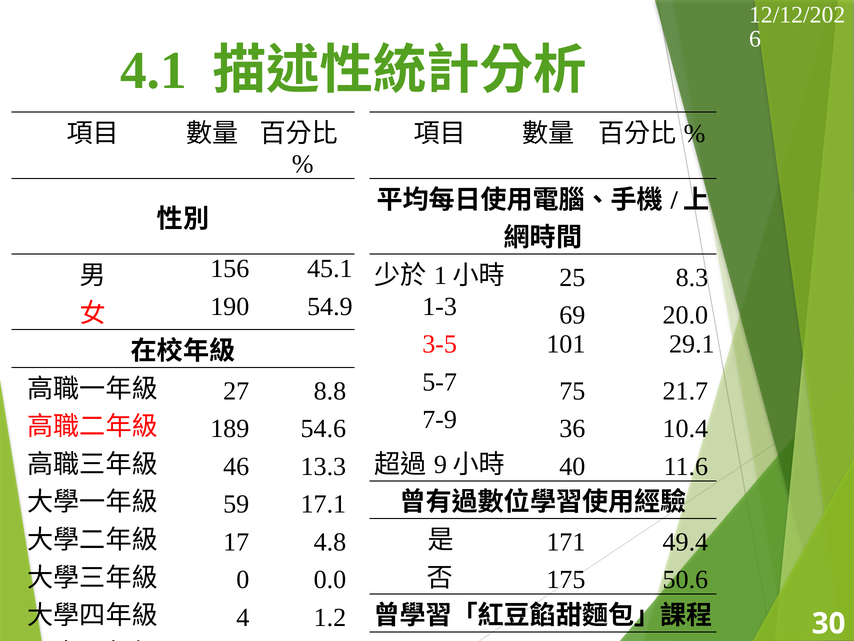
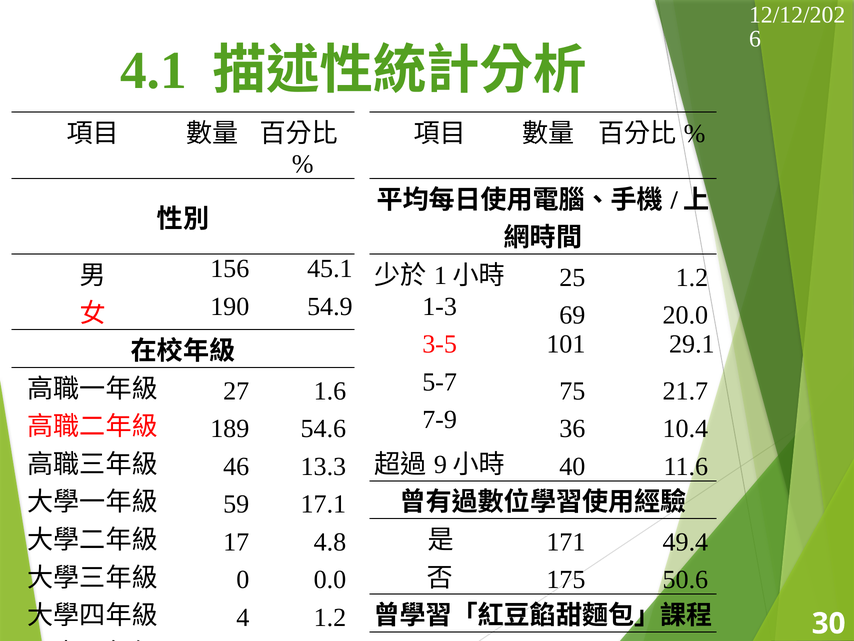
25 8.3: 8.3 -> 1.2 (692, 277)
8.8: 8.8 -> 1.6 (330, 391)
